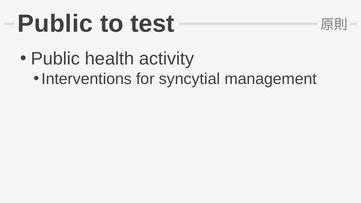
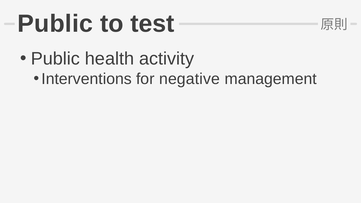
syncytial: syncytial -> negative (189, 79)
